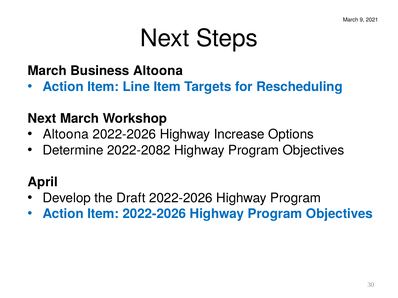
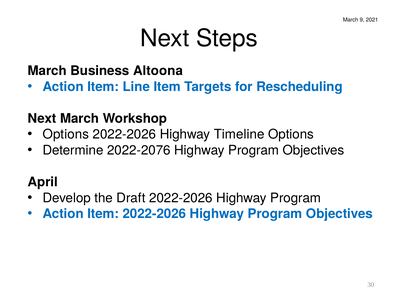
Altoona: Altoona -> Options (66, 135)
Increase: Increase -> Timeline (239, 135)
2022-2082: 2022-2082 -> 2022-2076 (139, 150)
